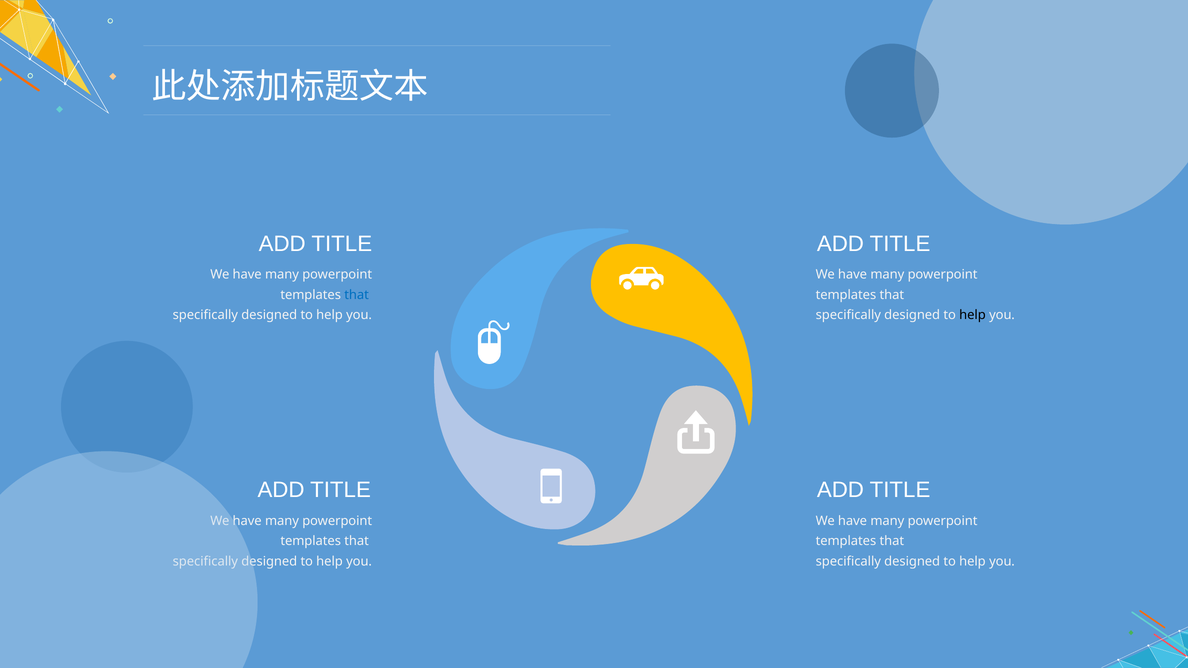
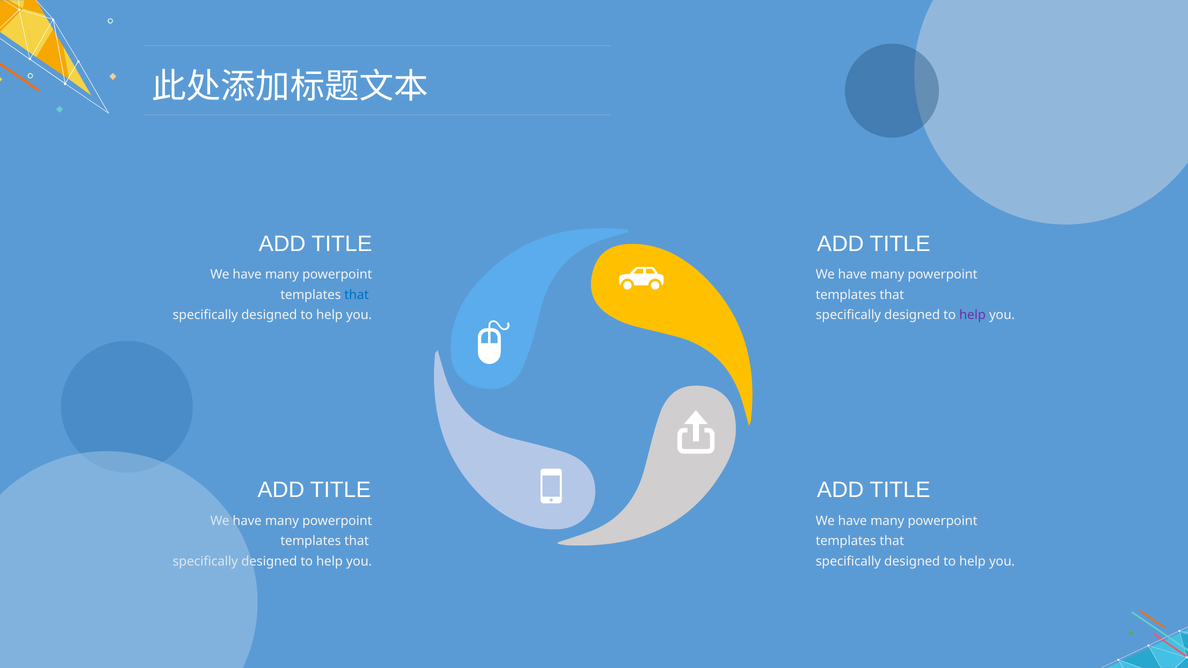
help colour: black -> purple (972, 315)
